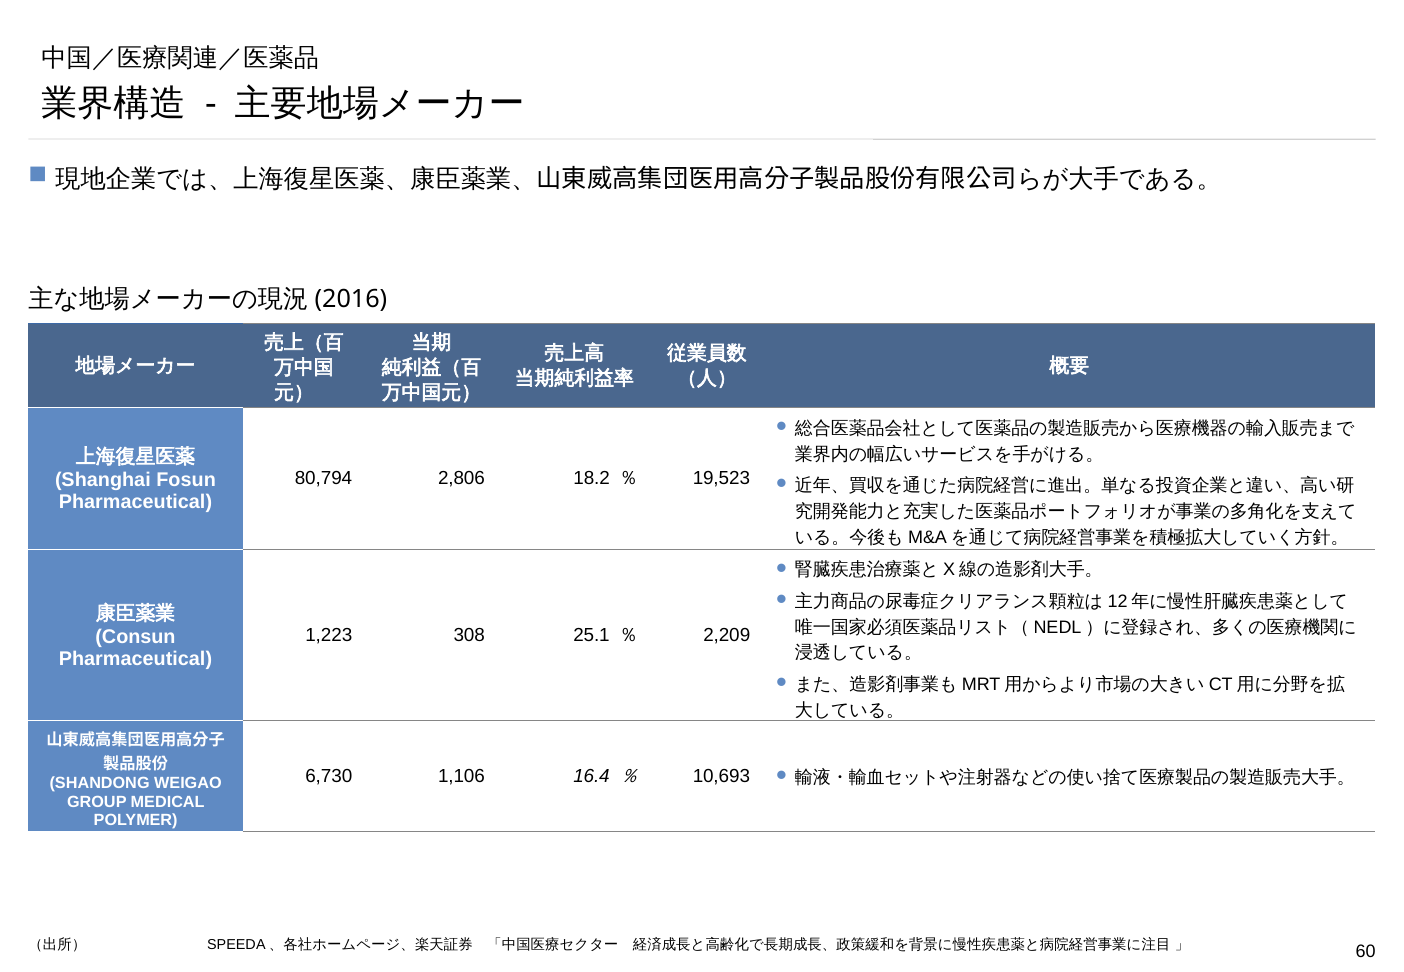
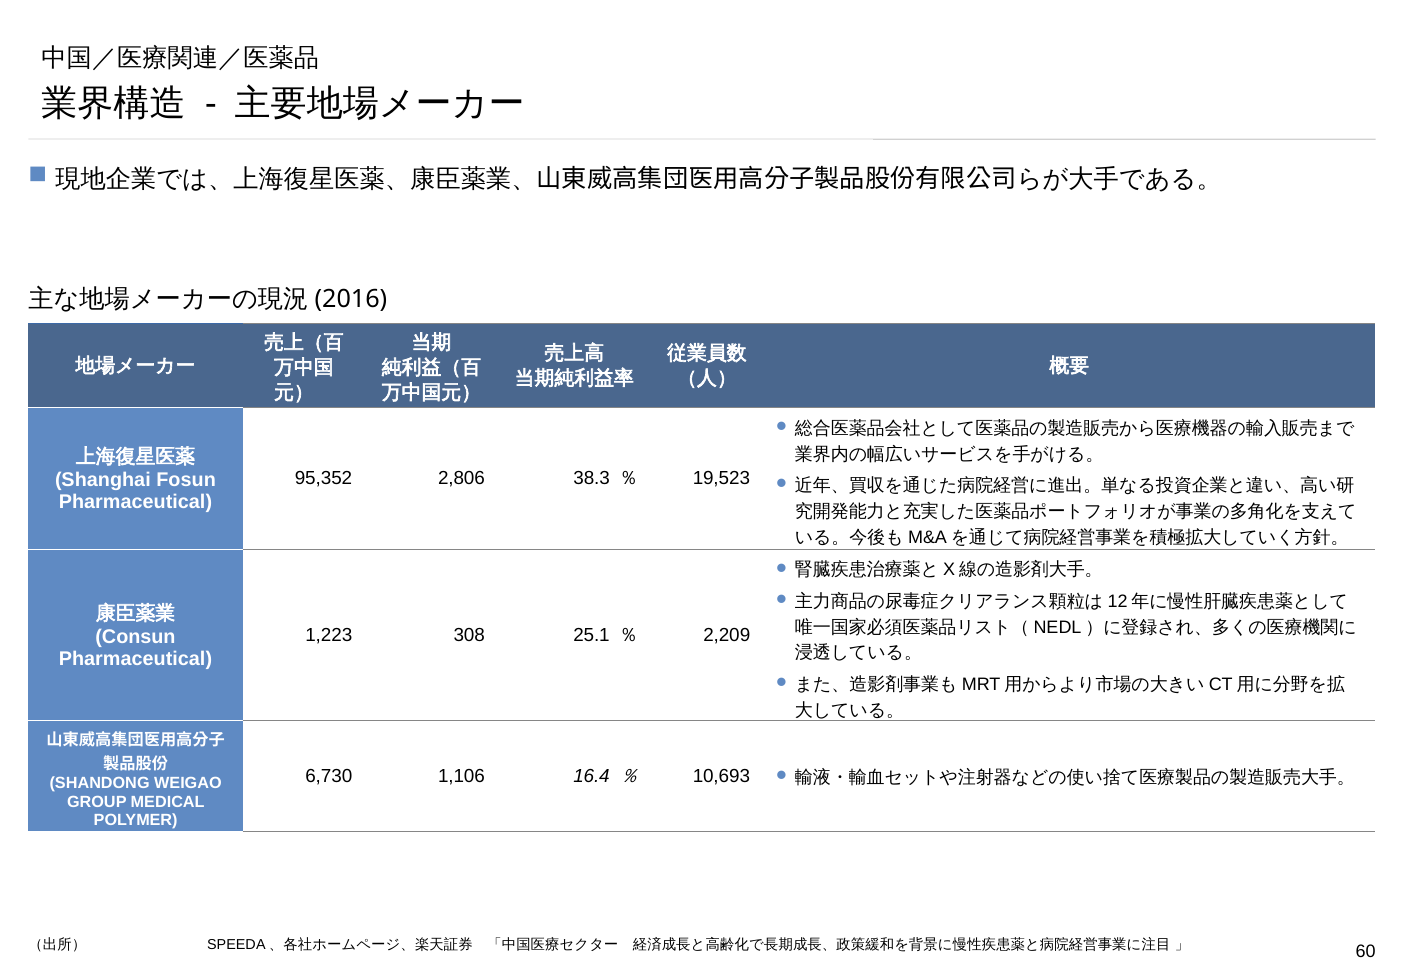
80,794: 80,794 -> 95,352 (324, 478)
18.2: 18.2 -> 38.3 (592, 478)
